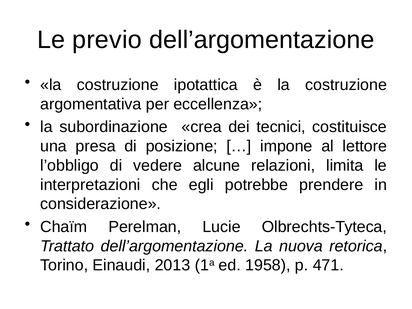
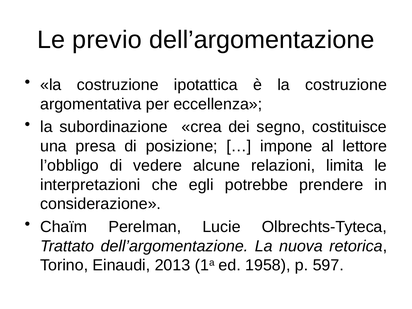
tecnici: tecnici -> segno (281, 127)
471: 471 -> 597 (328, 265)
